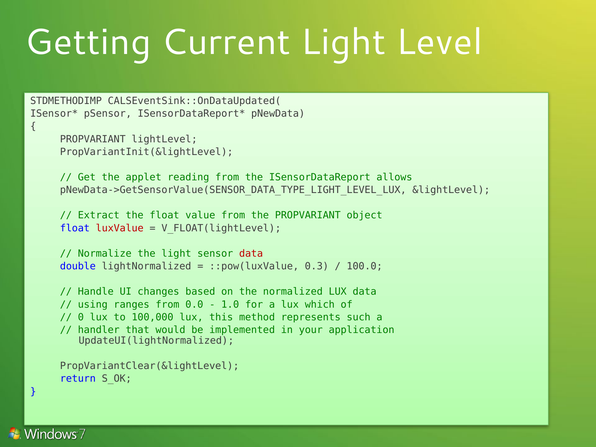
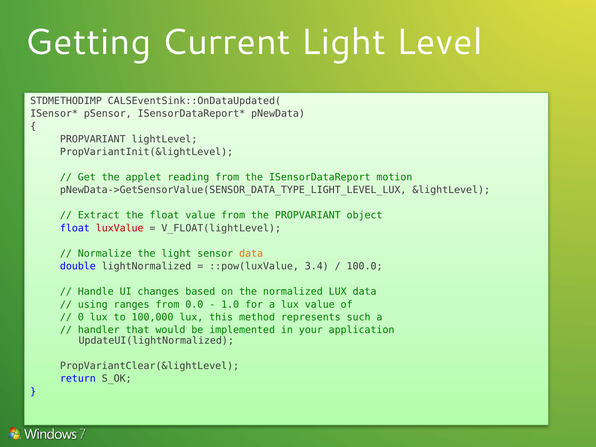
allows: allows -> motion (394, 177)
data colour: red -> orange (251, 254)
0.3: 0.3 -> 3.4 (317, 266)
lux which: which -> value (320, 304)
